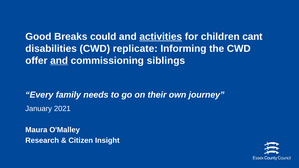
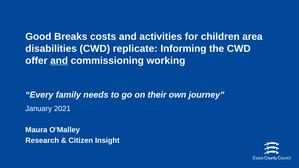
could: could -> costs (103, 37)
activities underline: present -> none (161, 37)
cant: cant -> area (252, 37)
siblings: siblings -> working (166, 61)
